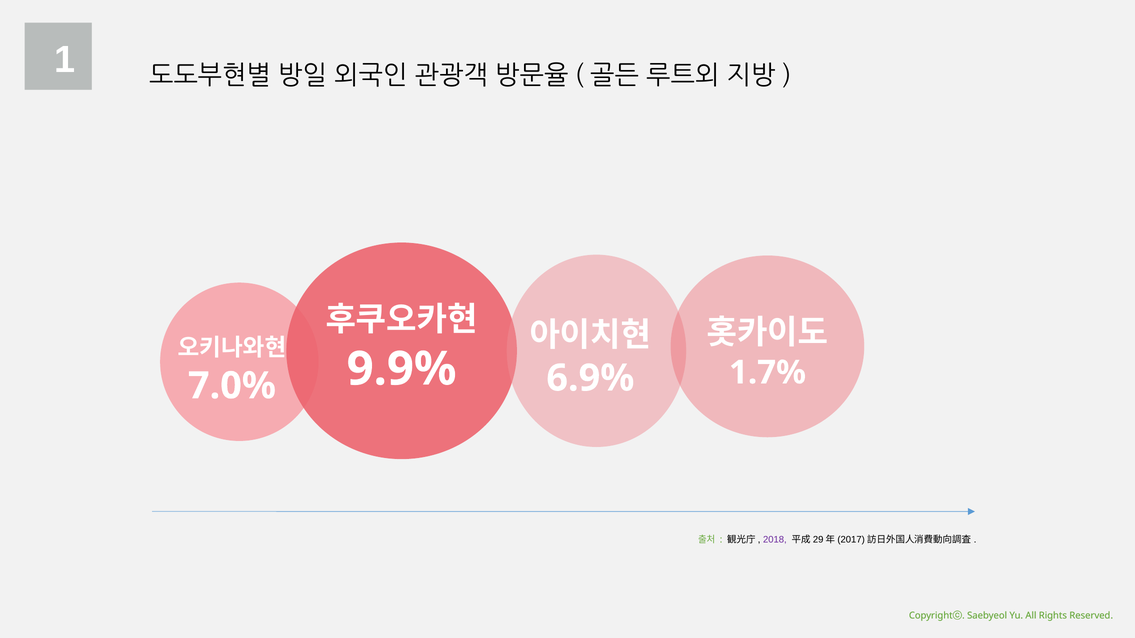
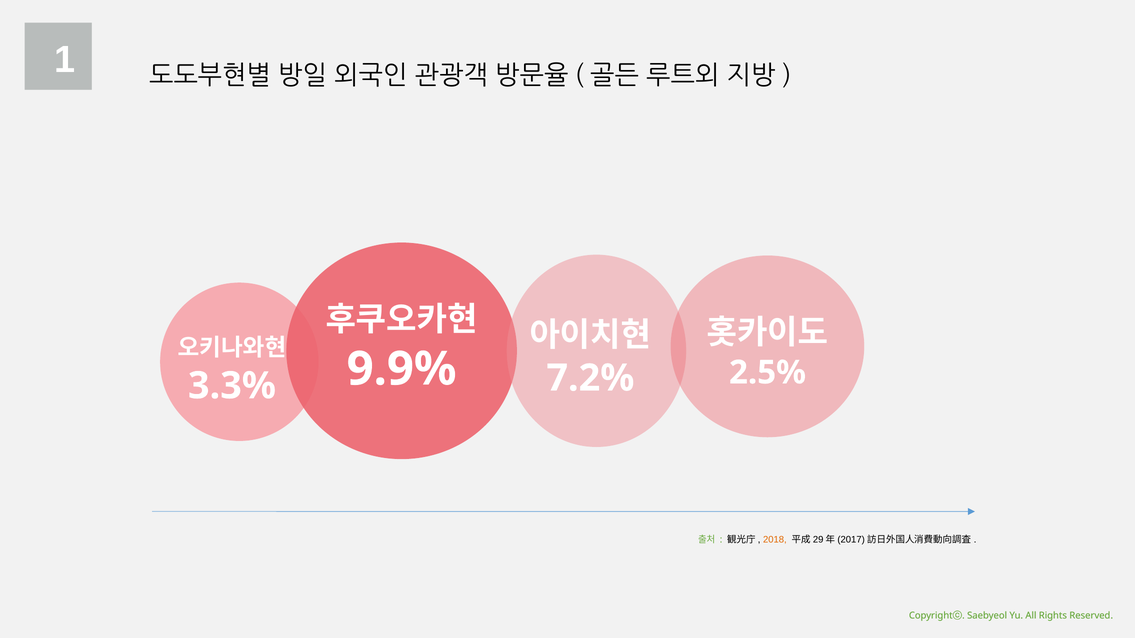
1.7%: 1.7% -> 2.5% (767, 373)
6.9%: 6.9% -> 7.2% (590, 378)
7.0%: 7.0% -> 3.3% (232, 386)
2018 colour: purple -> orange (775, 540)
